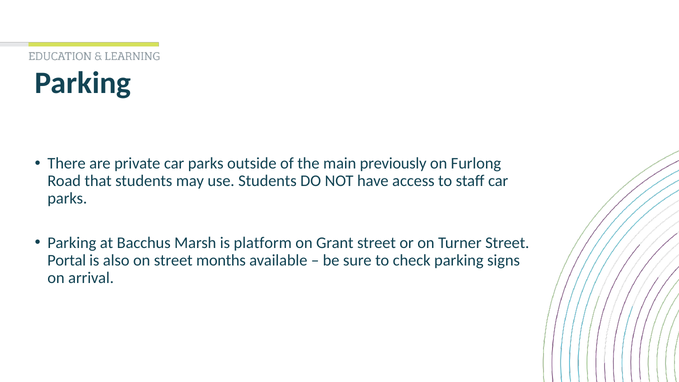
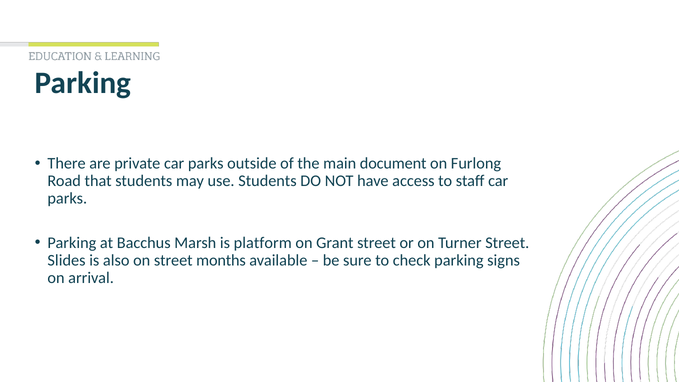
previously: previously -> document (393, 163)
Portal: Portal -> Slides (67, 260)
